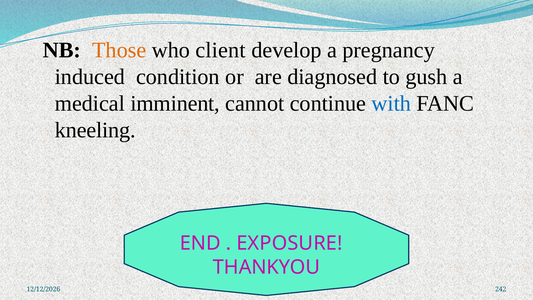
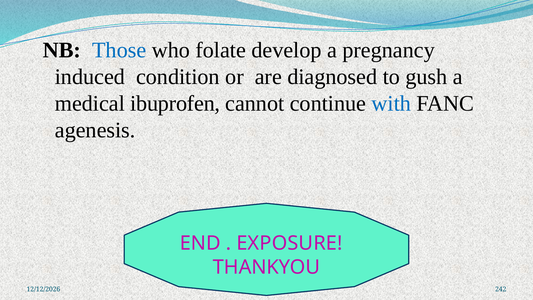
Those colour: orange -> blue (119, 50)
client: client -> folate (221, 50)
imminent: imminent -> ibuprofen (175, 103)
kneeling: kneeling -> agenesis (95, 130)
